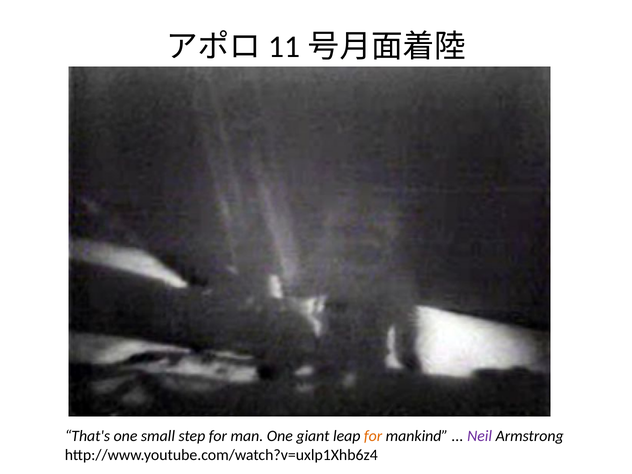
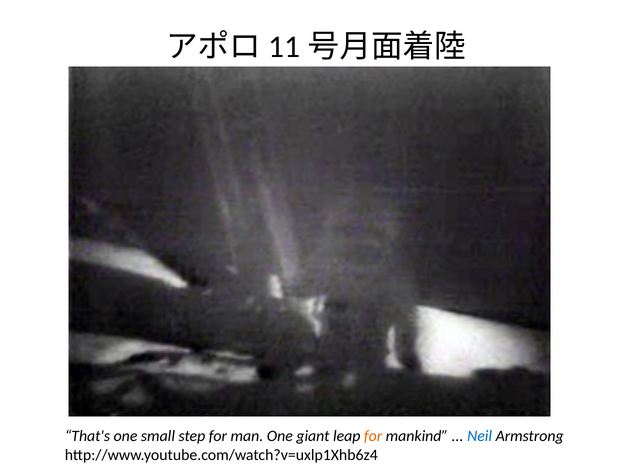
Neil colour: purple -> blue (480, 436)
